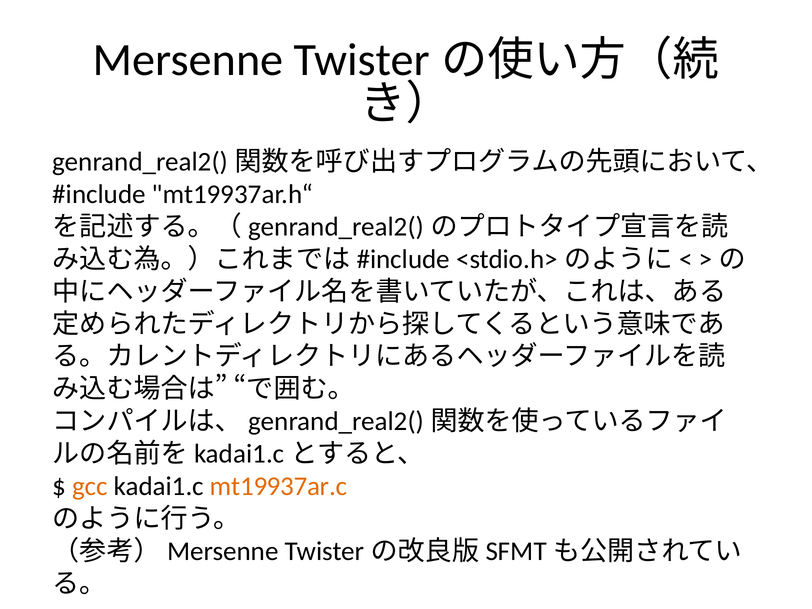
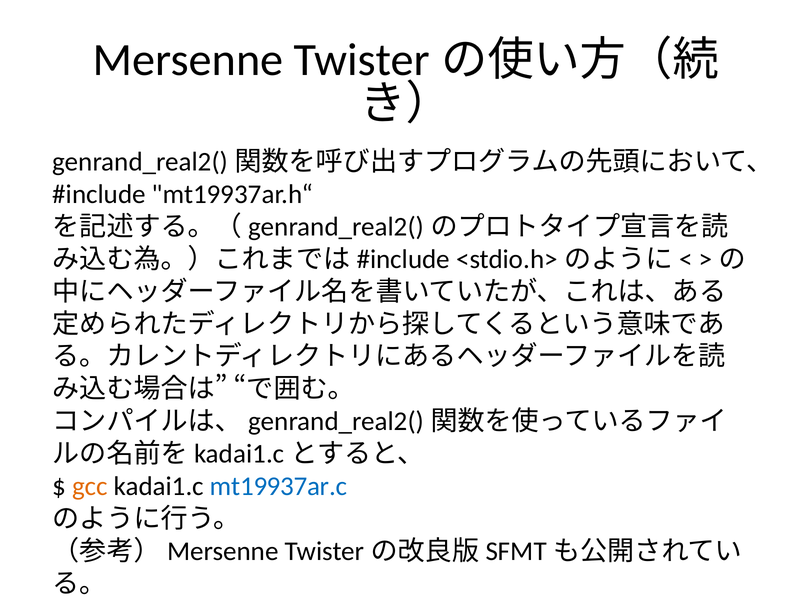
mt19937ar.c colour: orange -> blue (279, 486)
